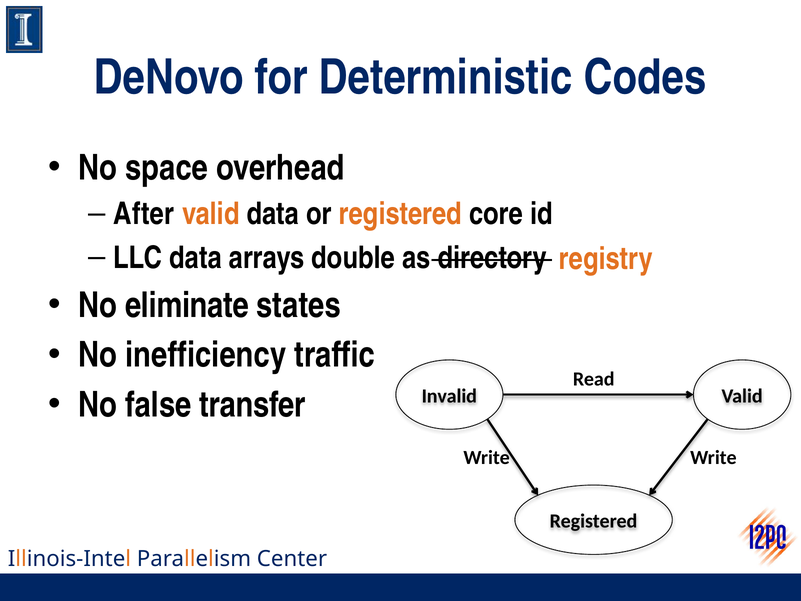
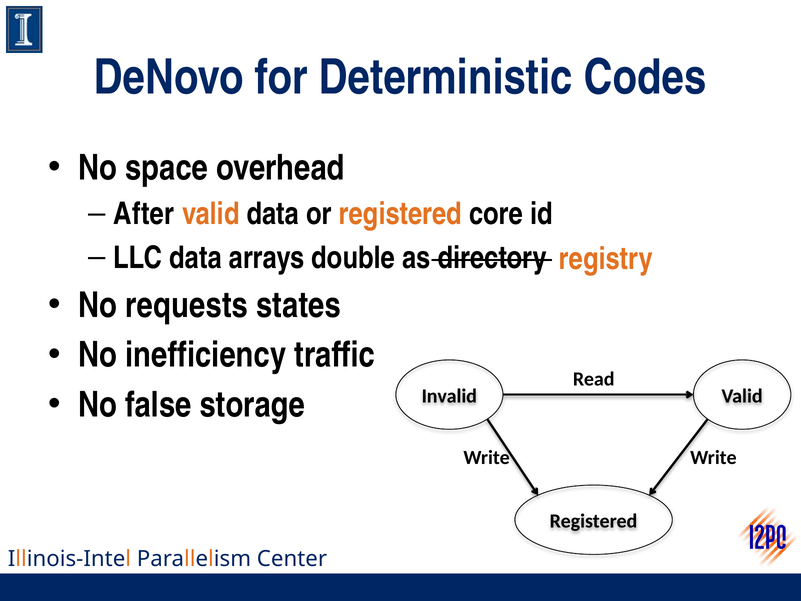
eliminate: eliminate -> requests (187, 305)
transfer: transfer -> storage (252, 405)
